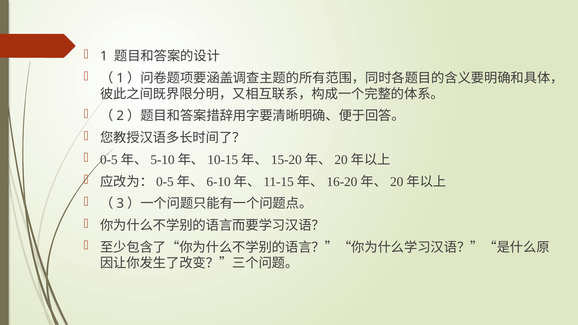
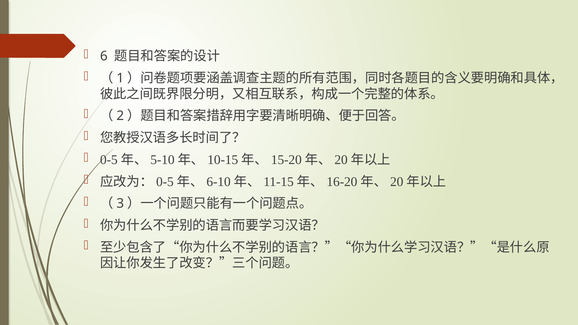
1: 1 -> 6 (104, 56)
